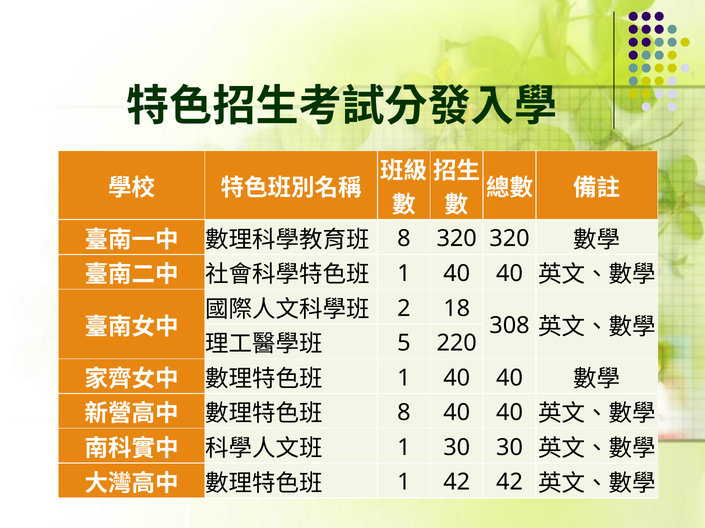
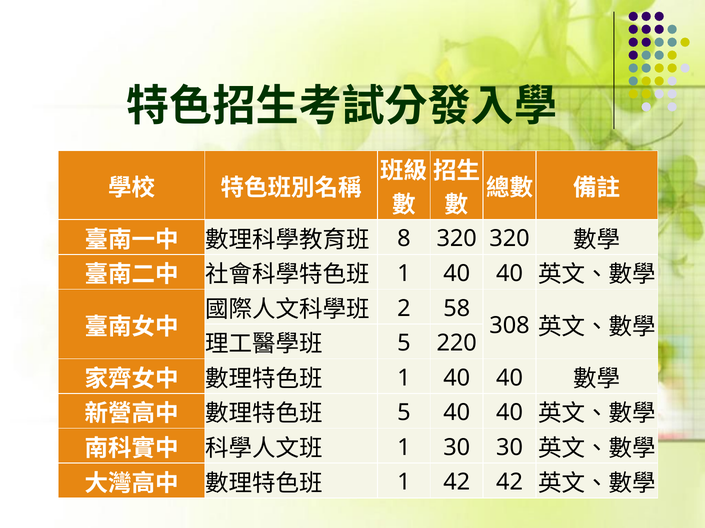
18: 18 -> 58 (457, 309)
8: 8 -> 5 (404, 413)
